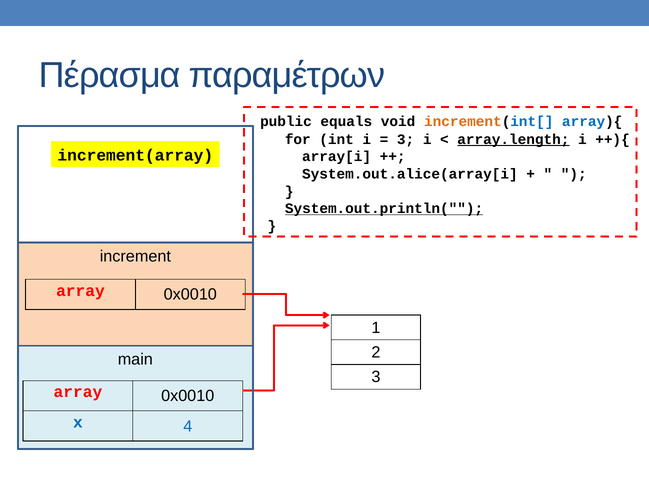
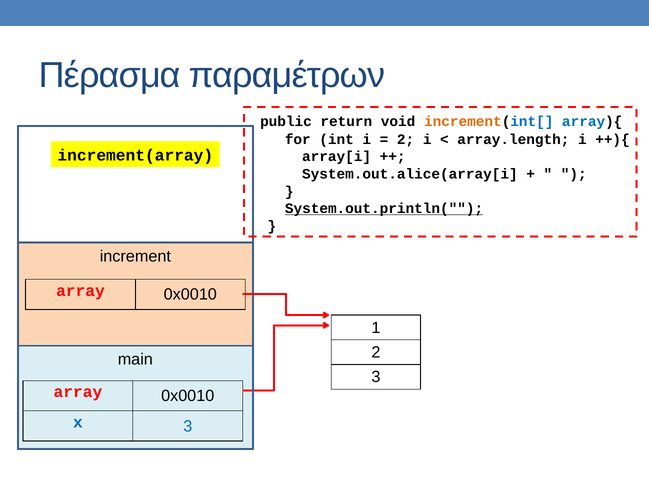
equals: equals -> return (346, 122)
3: 3 -> 2 (406, 139)
array.length underline: present -> none (513, 139)
x 4: 4 -> 3 (188, 426)
